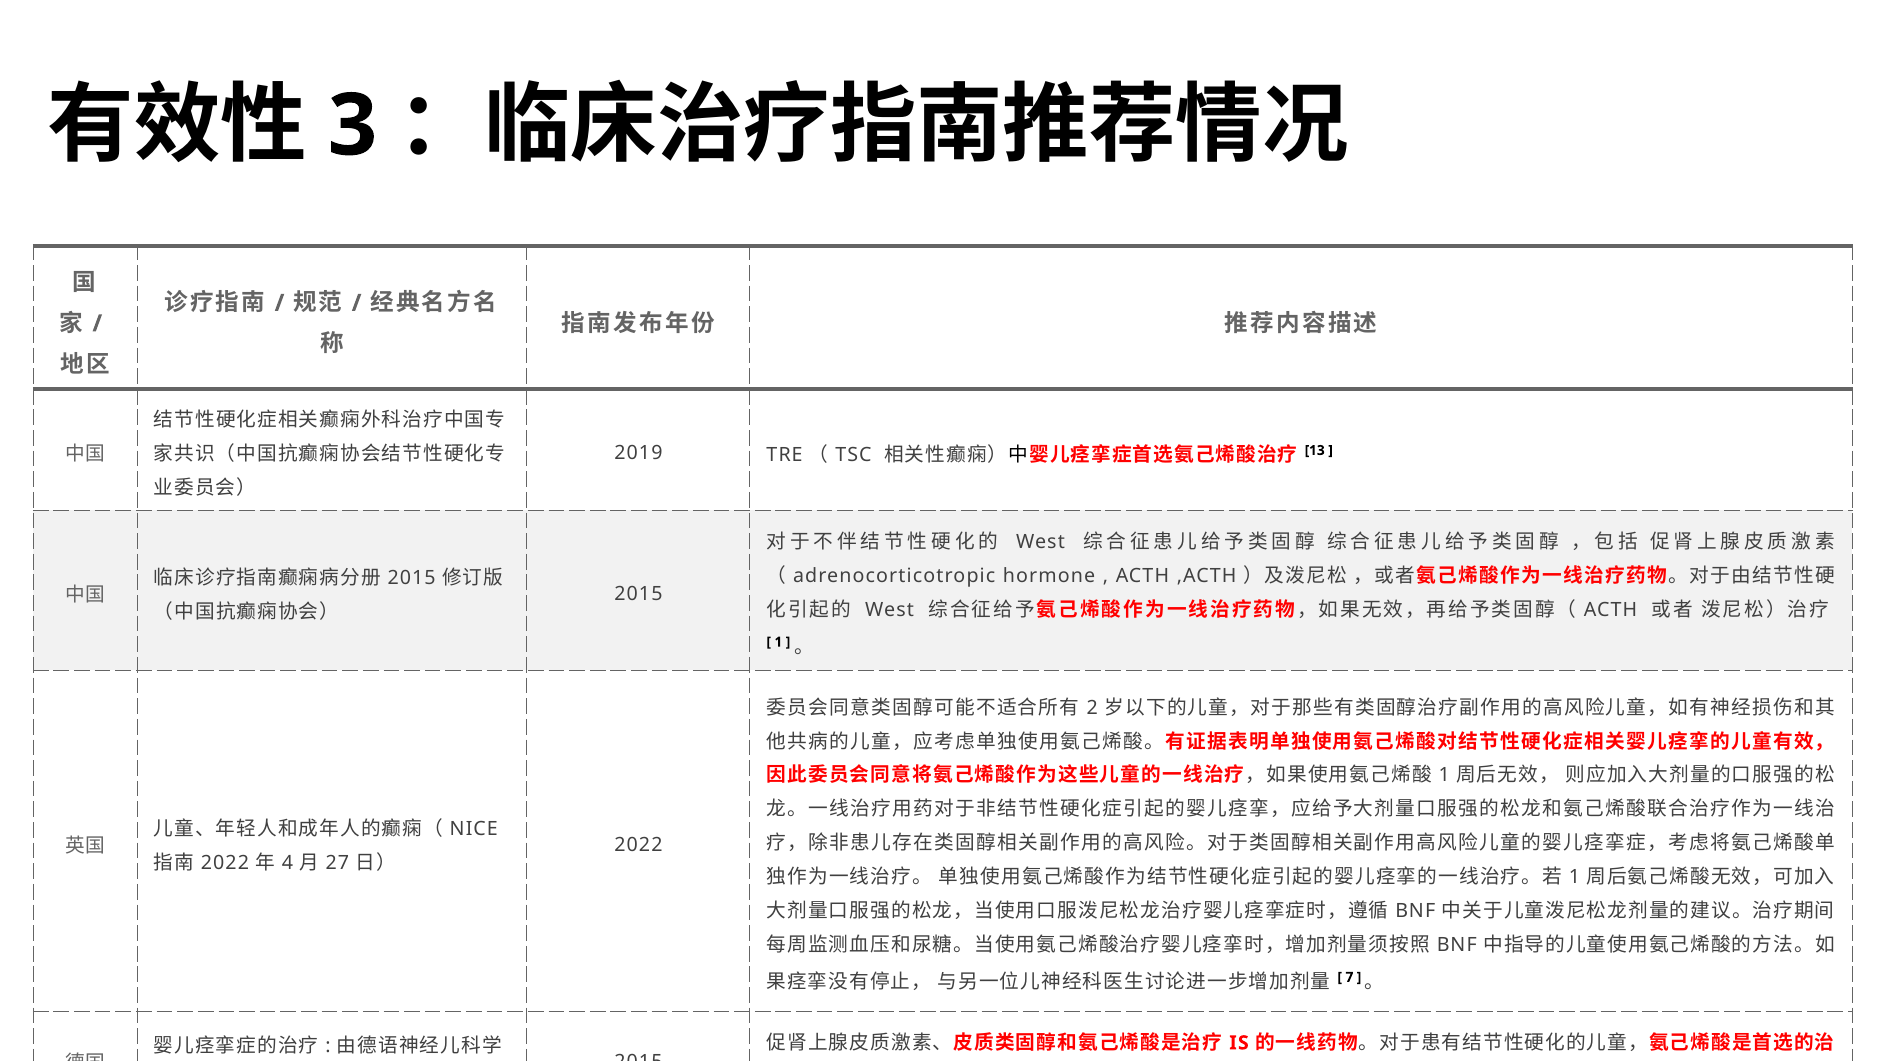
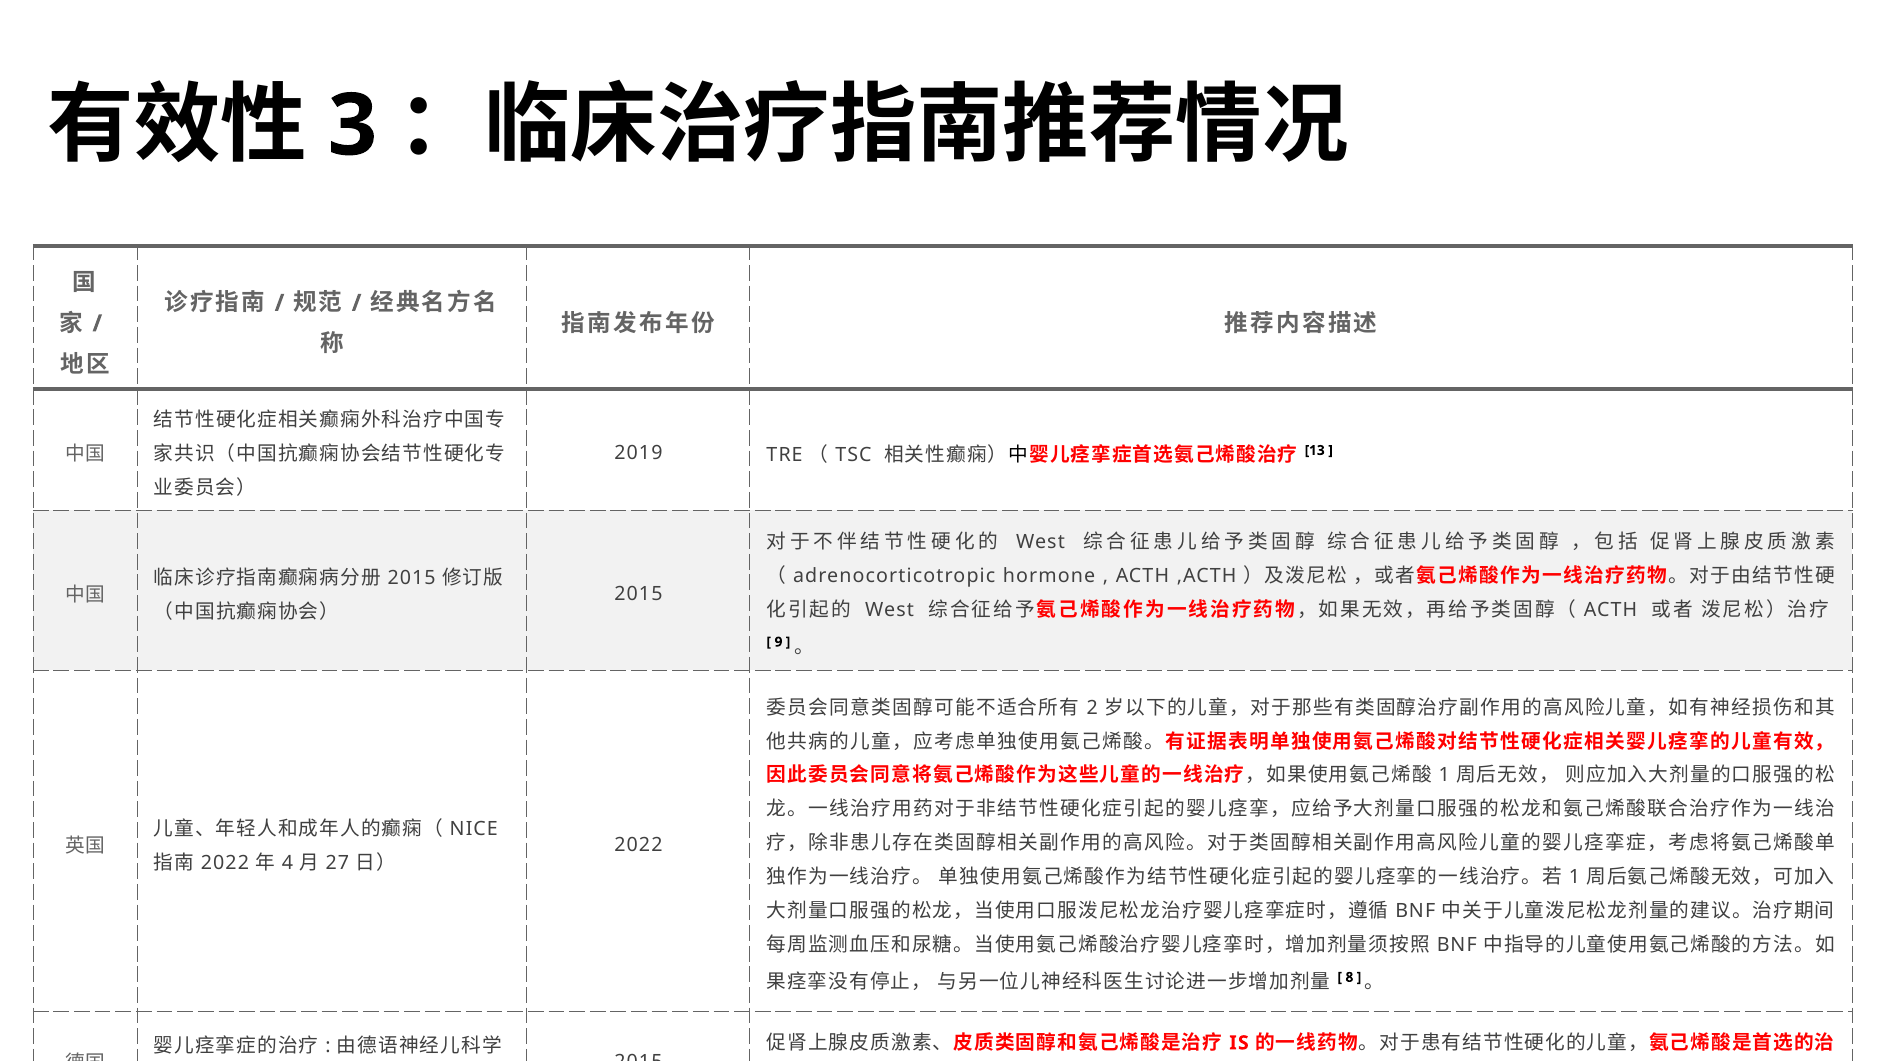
1: 1 -> 9 (778, 642)
7: 7 -> 8 (1349, 977)
